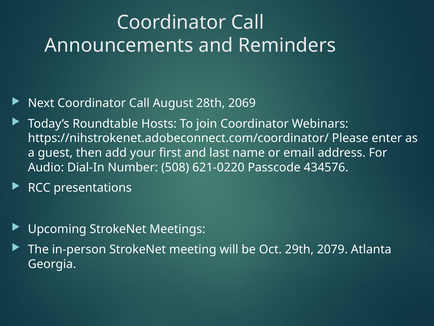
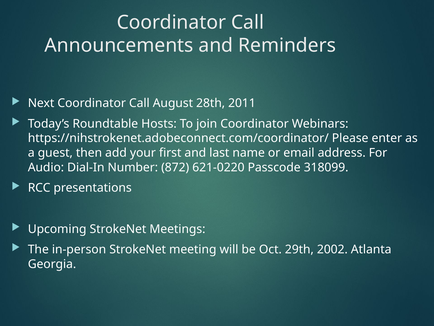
2069: 2069 -> 2011 (242, 103)
508: 508 -> 872 (175, 167)
434576: 434576 -> 318099 (326, 167)
2079: 2079 -> 2002 (332, 249)
